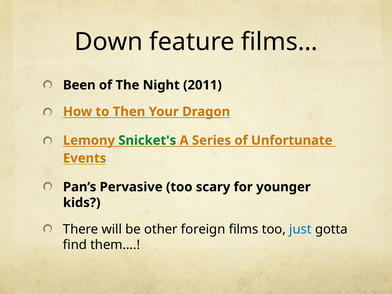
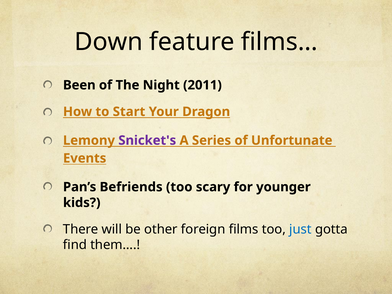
Then: Then -> Start (129, 112)
Snicket's colour: green -> purple (147, 140)
Pervasive: Pervasive -> Befriends (131, 187)
